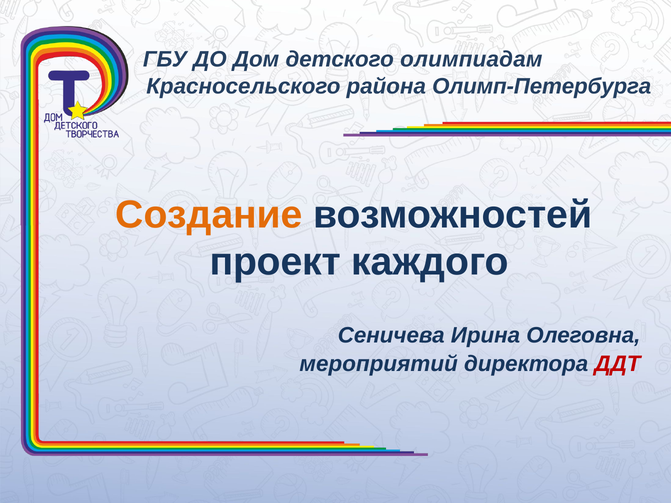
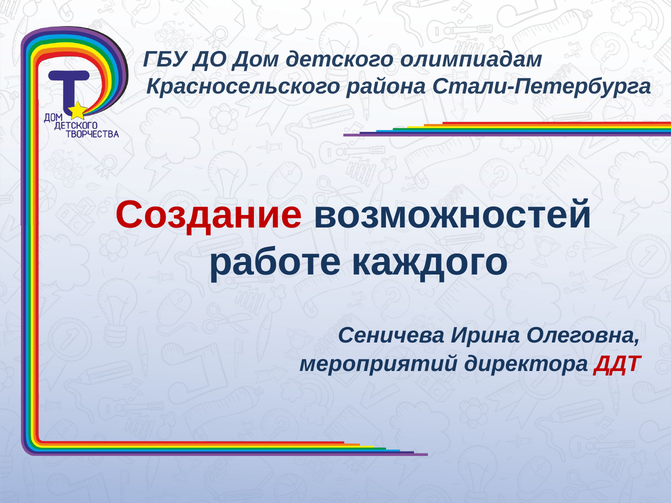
Олимп-Петербурга: Олимп-Петербурга -> Стали-Петербурга (542, 86)
Создание colour: orange -> red (209, 215)
проект: проект -> работе (275, 262)
